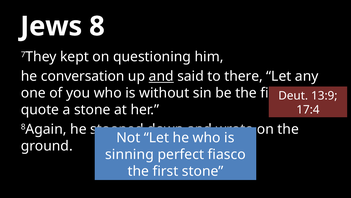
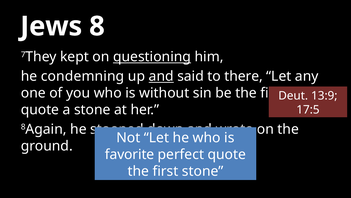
questioning underline: none -> present (152, 57)
conversation: conversation -> condemning (83, 76)
17:4: 17:4 -> 17:5 (308, 109)
sinning: sinning -> favorite (130, 154)
perfect fiasco: fiasco -> quote (227, 154)
